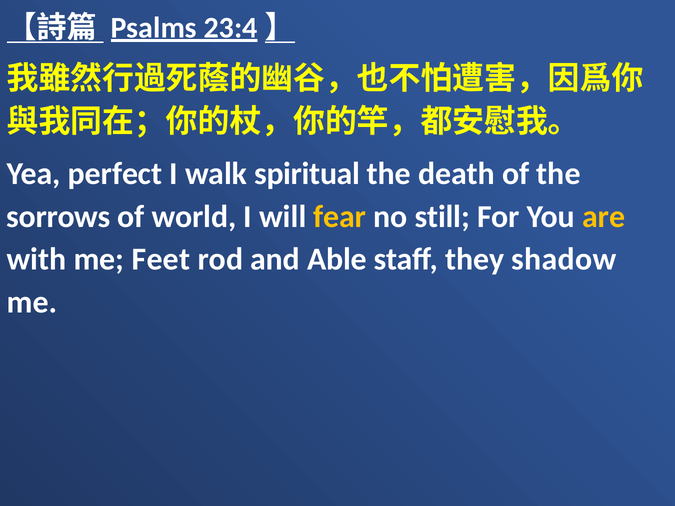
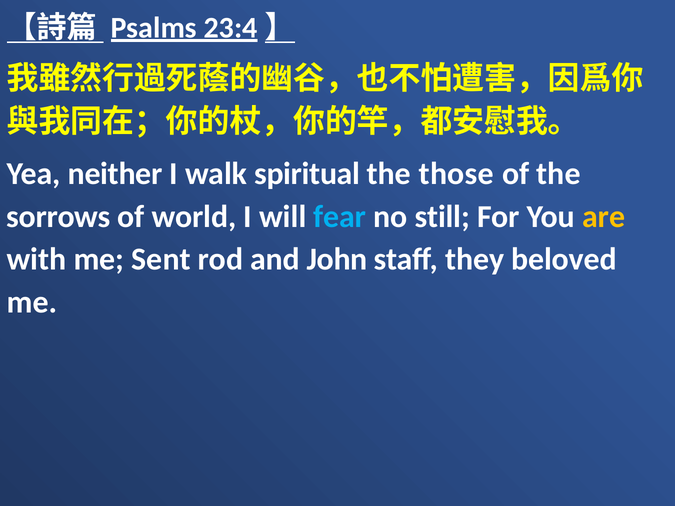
perfect: perfect -> neither (115, 174)
death: death -> those (456, 174)
fear colour: yellow -> light blue (340, 217)
Feet: Feet -> Sent (161, 260)
Able: Able -> John (337, 260)
shadow: shadow -> beloved (564, 260)
